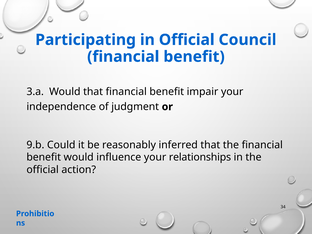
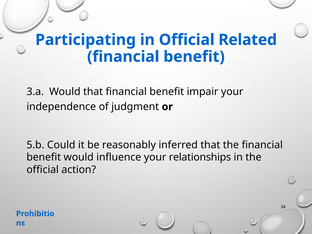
Council: Council -> Related (248, 40)
9.b: 9.b -> 5.b (35, 145)
